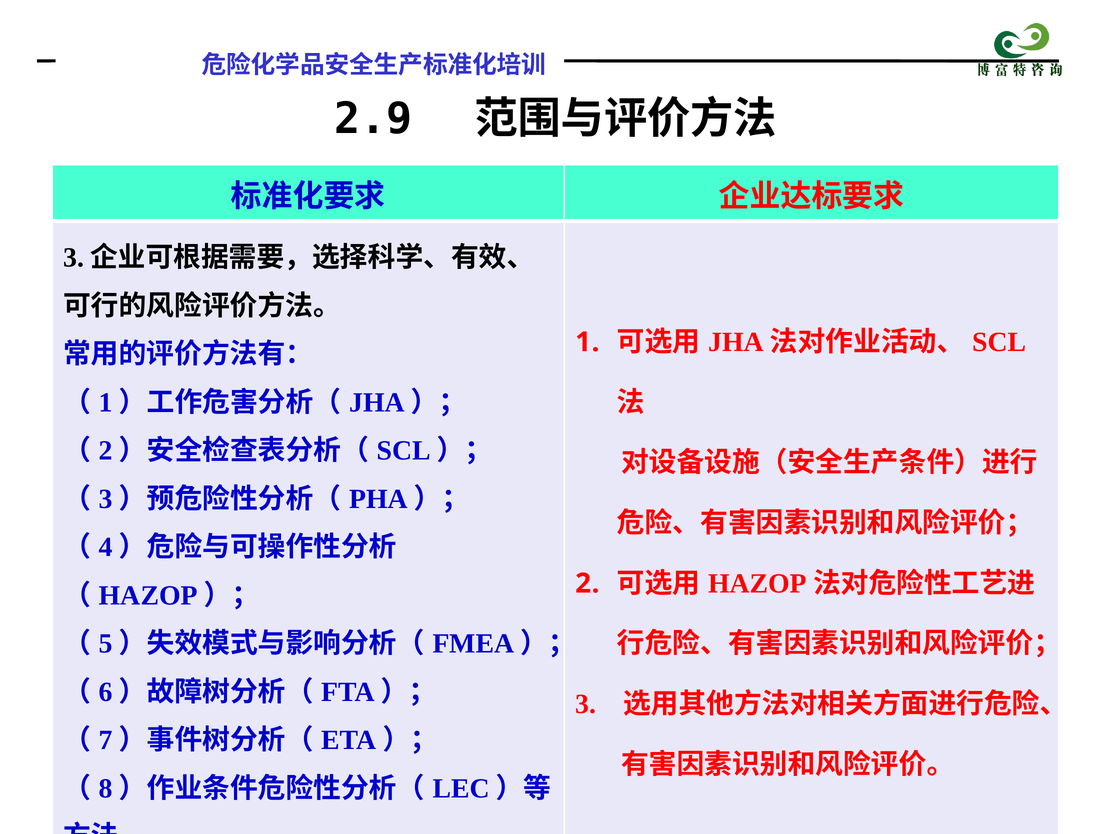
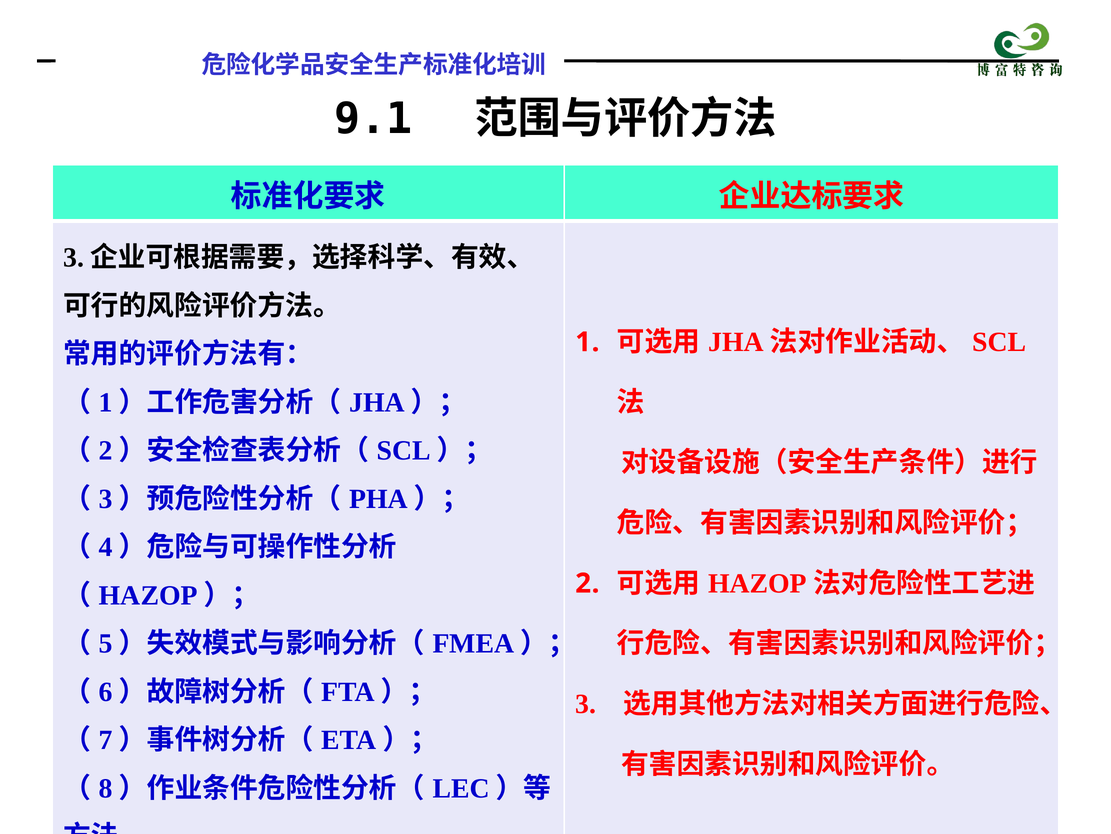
2.9: 2.9 -> 9.1 (373, 119)
